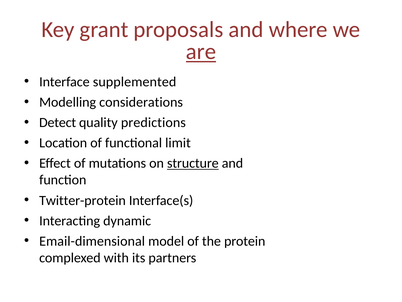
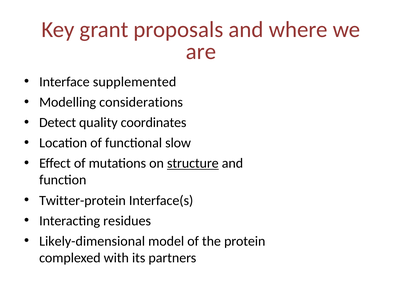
are underline: present -> none (201, 52)
predictions: predictions -> coordinates (154, 122)
limit: limit -> slow (178, 143)
dynamic: dynamic -> residues (127, 220)
Email-dimensional: Email-dimensional -> Likely-dimensional (92, 241)
